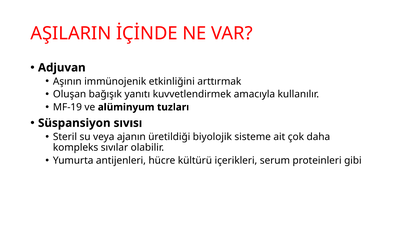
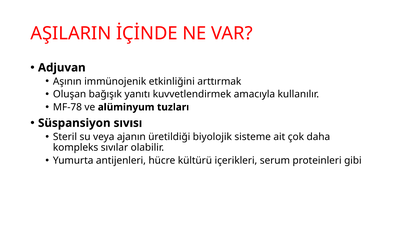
MF-19: MF-19 -> MF-78 (67, 107)
